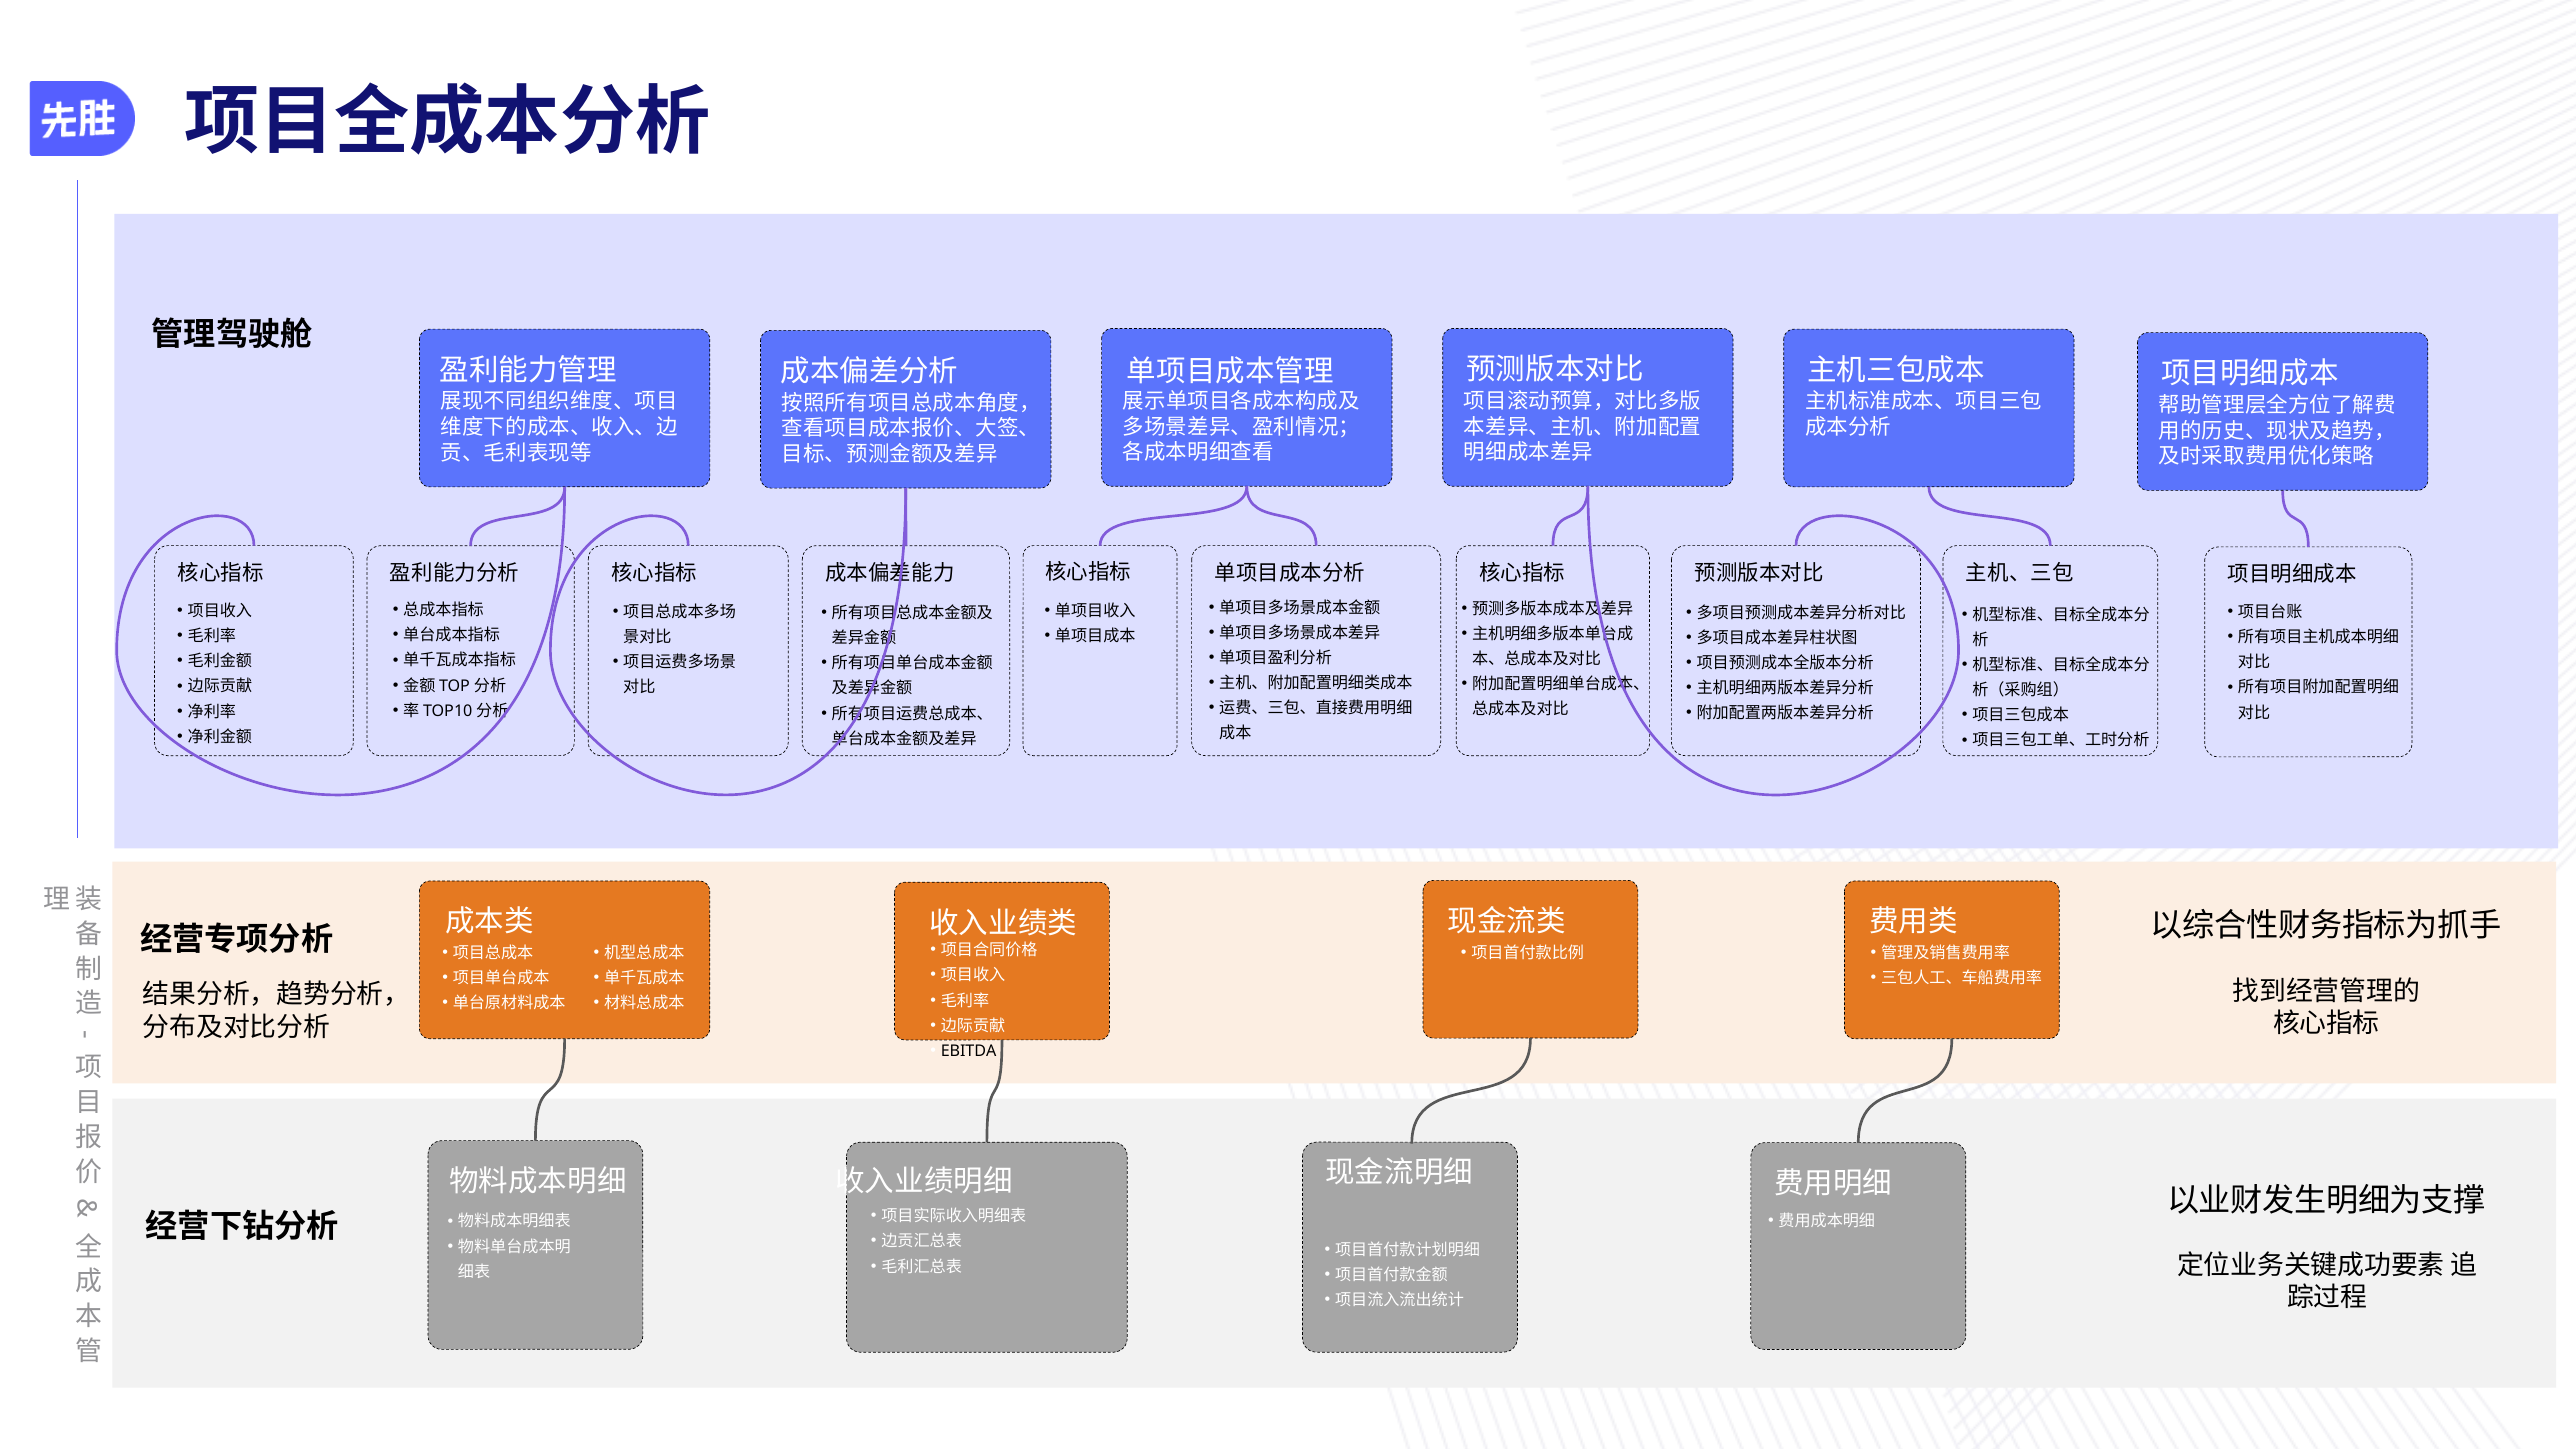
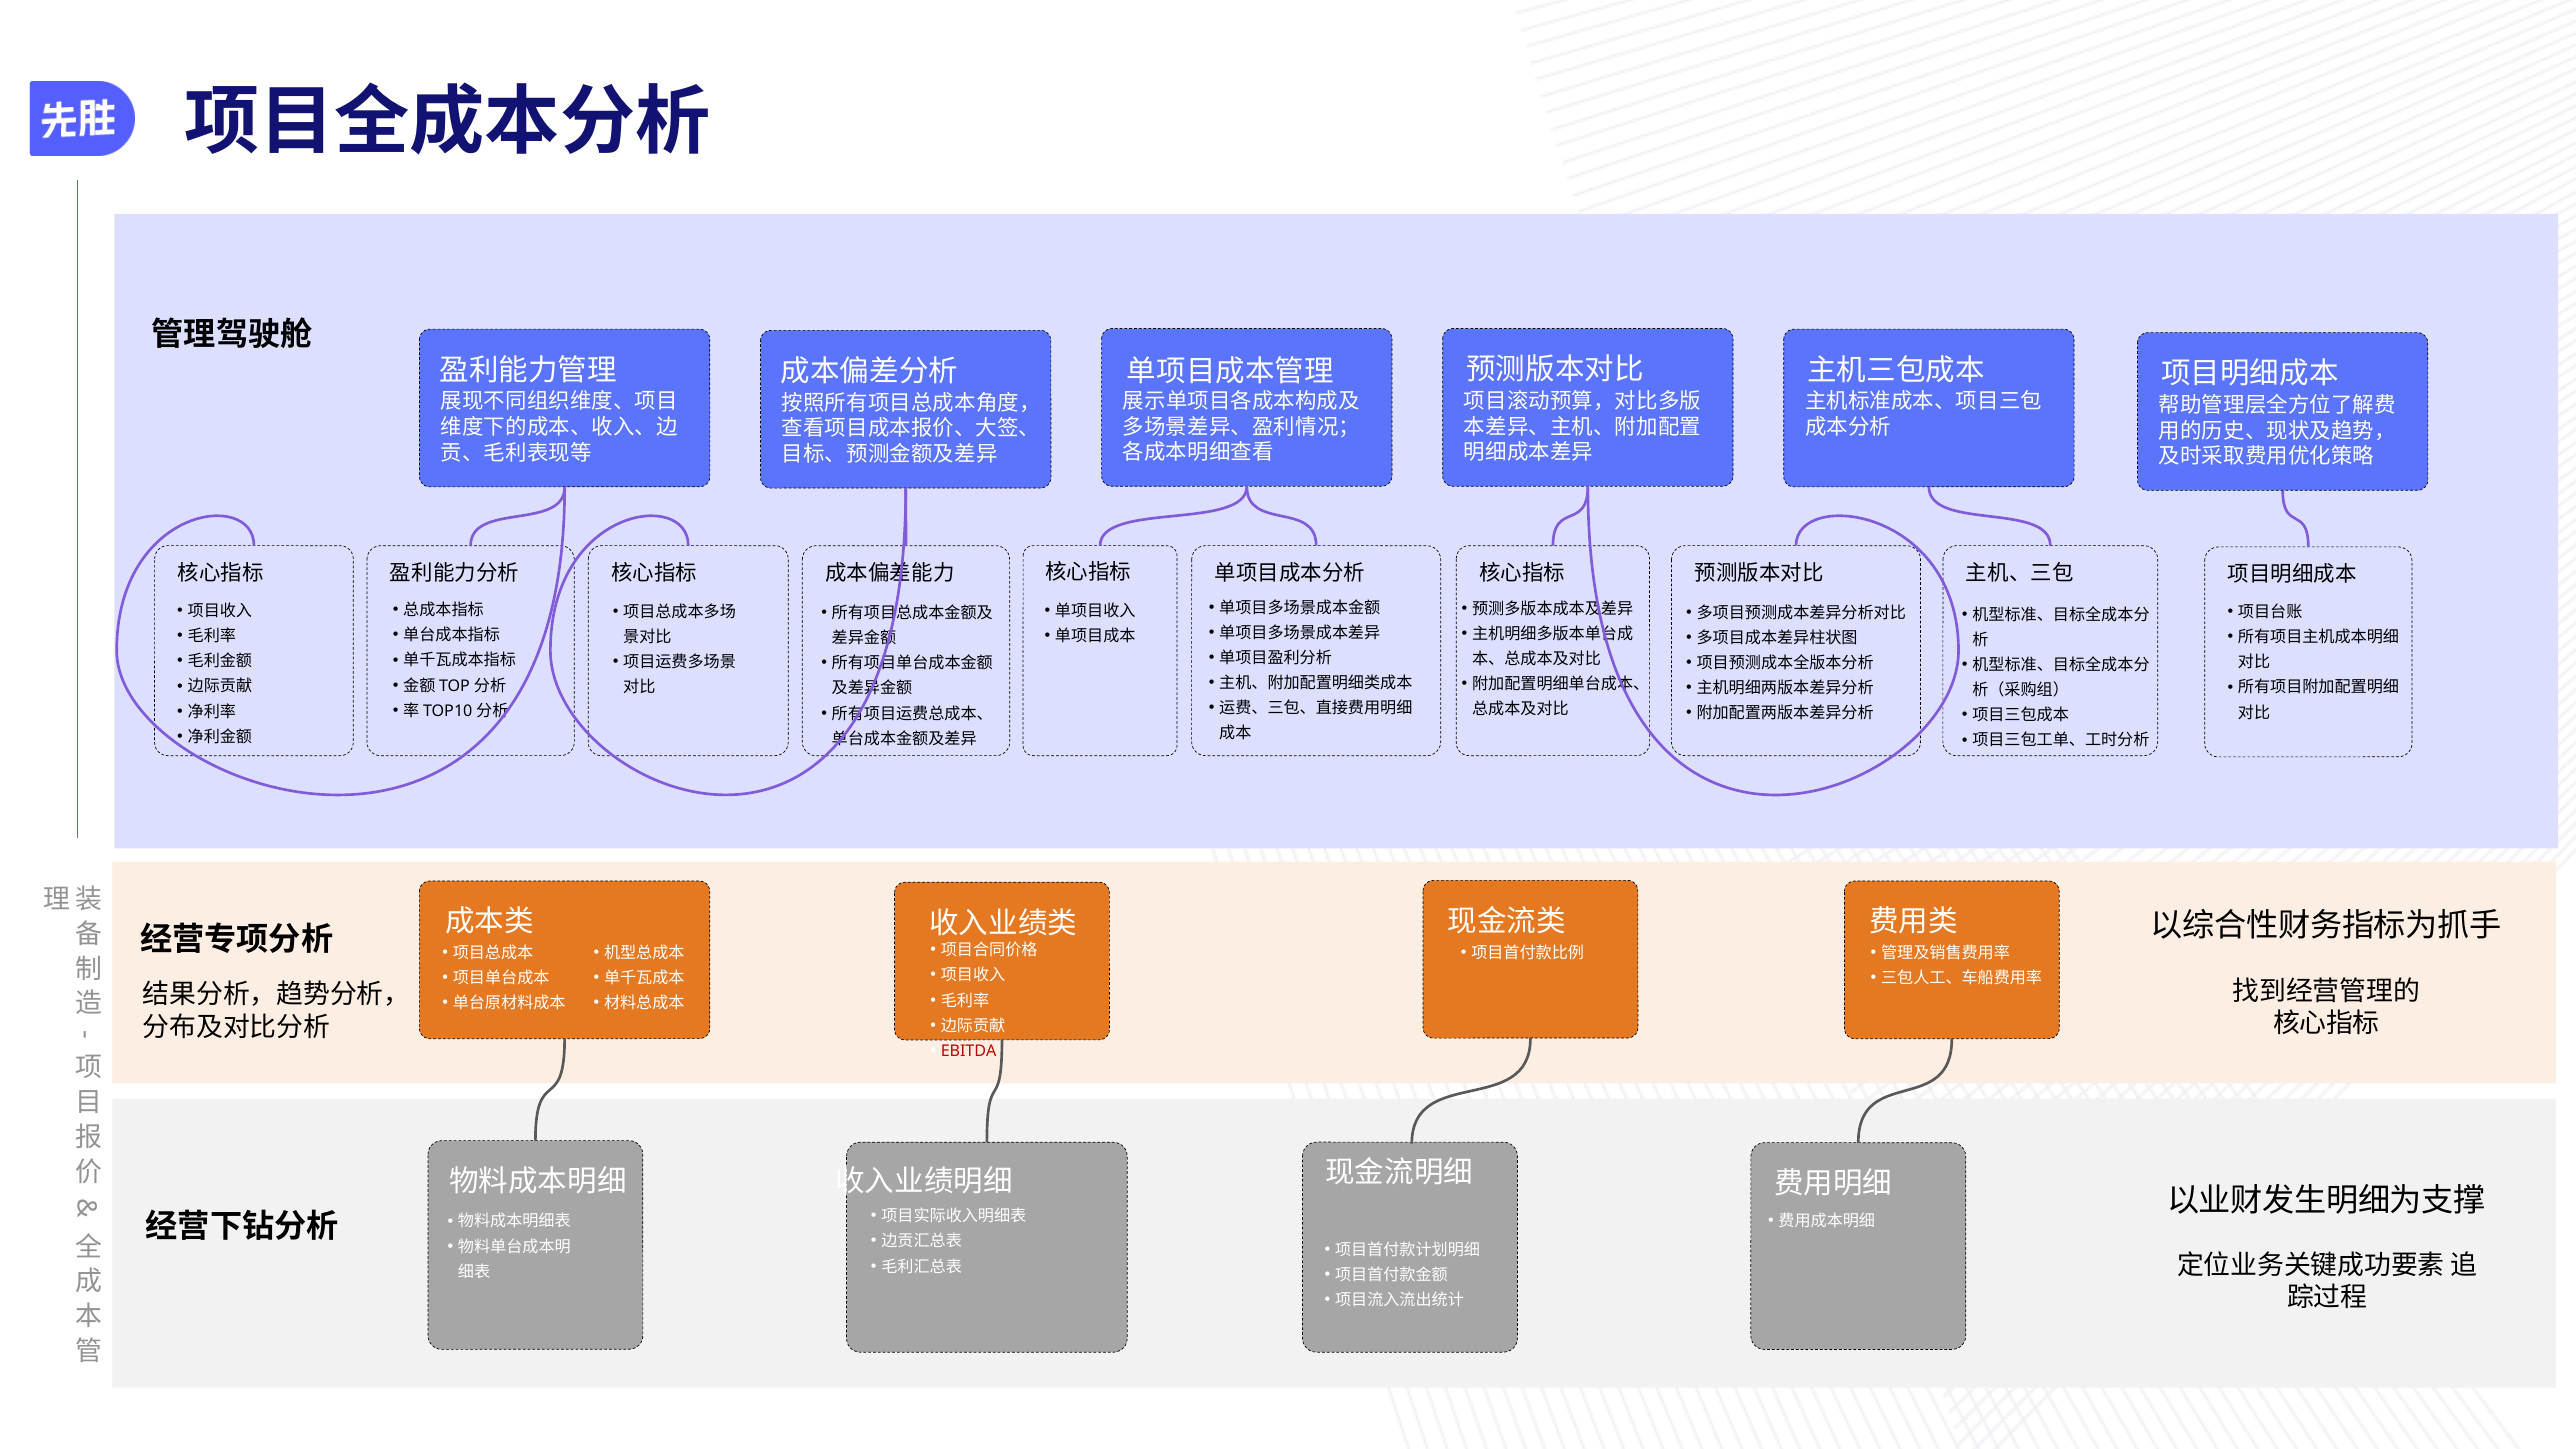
EBITDA colour: black -> red (969, 1051)
